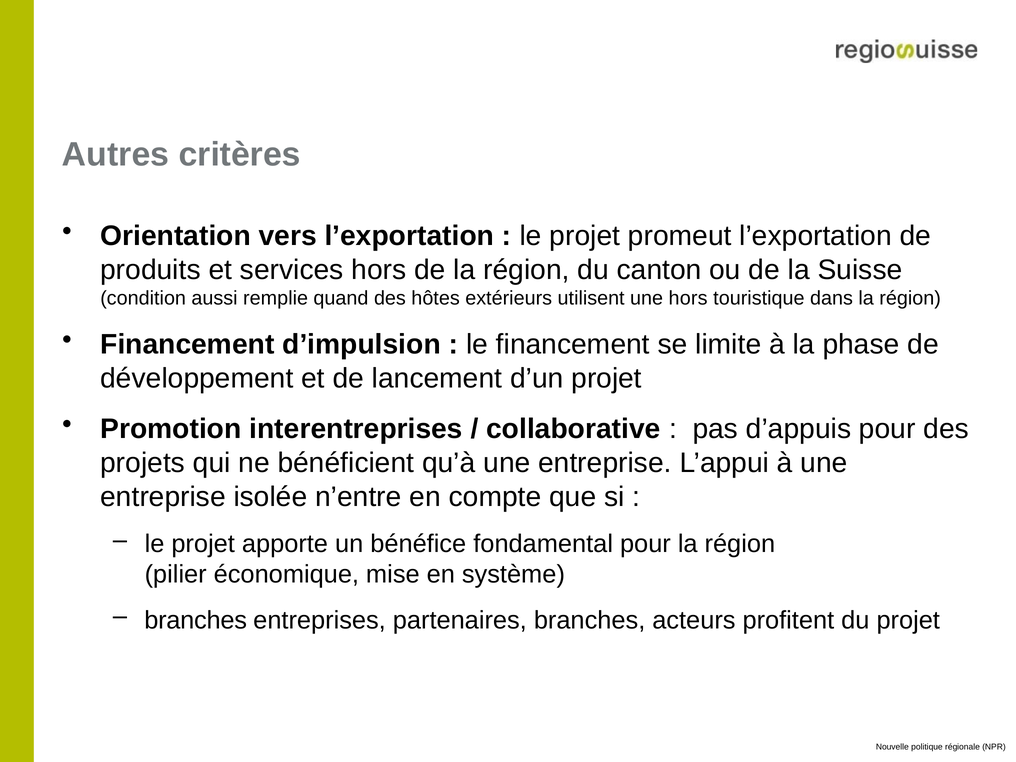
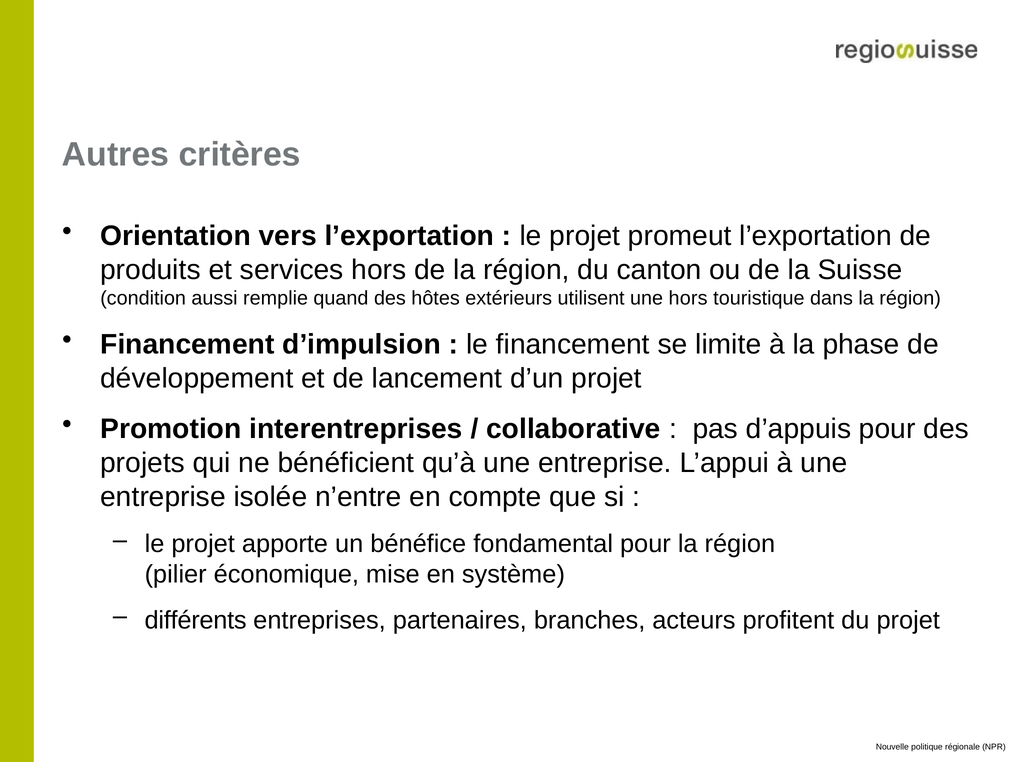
branches: branches -> différents (196, 620)
